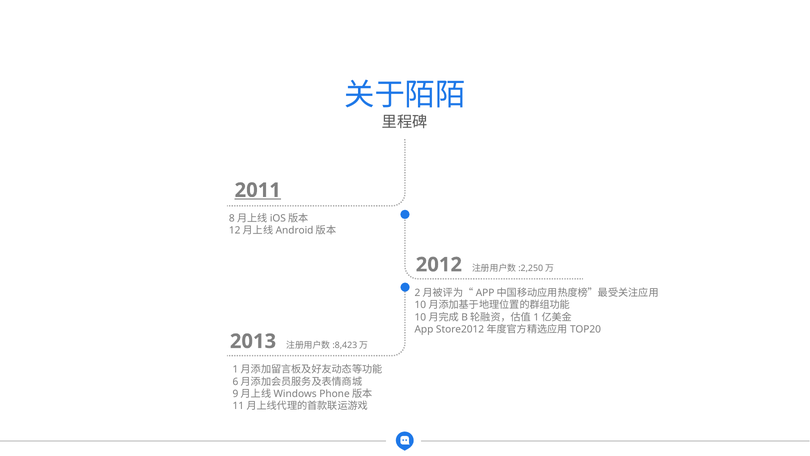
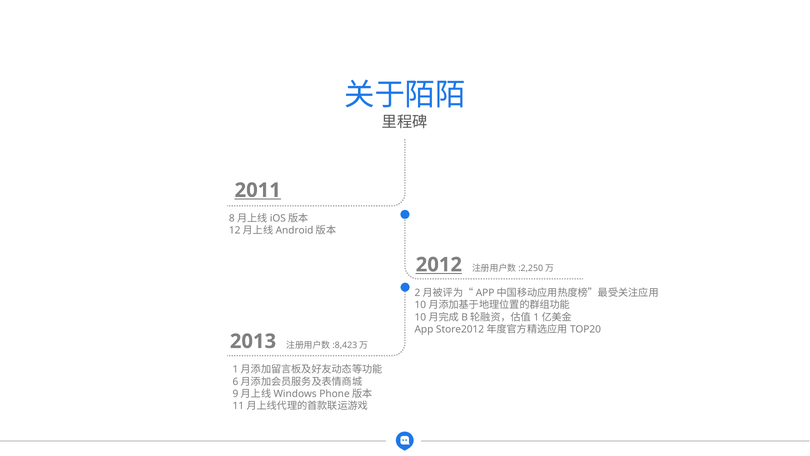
2012 underline: none -> present (439, 264)
